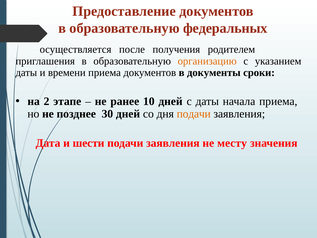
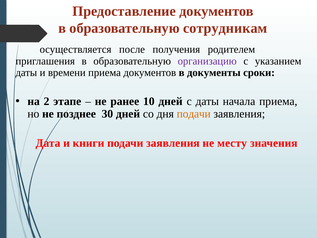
федеральных: федеральных -> сотрудникам (225, 28)
организацию colour: orange -> purple (207, 61)
шести: шести -> книги (88, 143)
